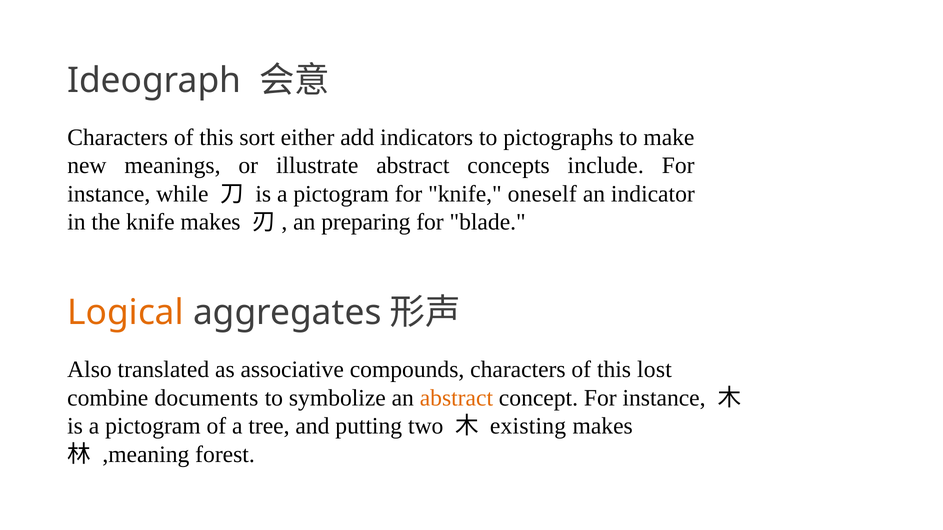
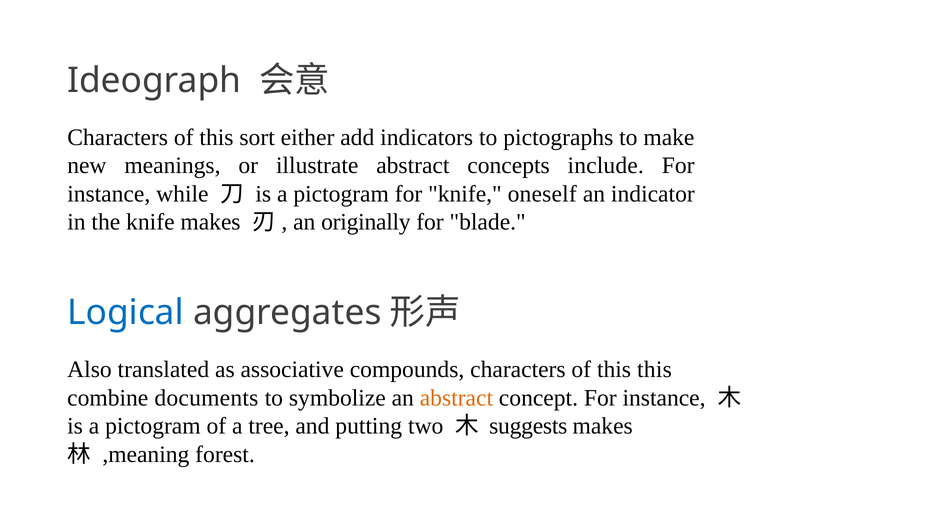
preparing: preparing -> originally (366, 222)
Logical colour: orange -> blue (126, 313)
this lost: lost -> this (654, 370)
existing: existing -> suggests (528, 426)
